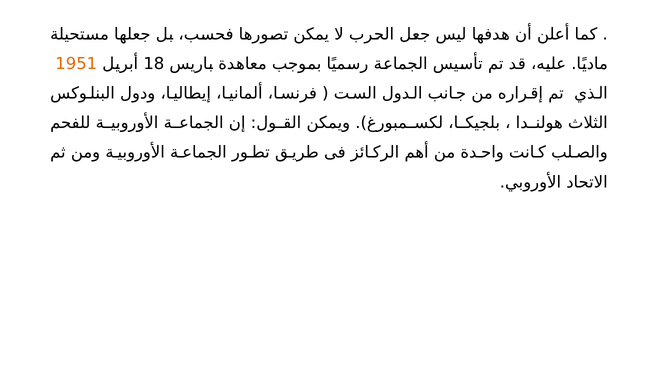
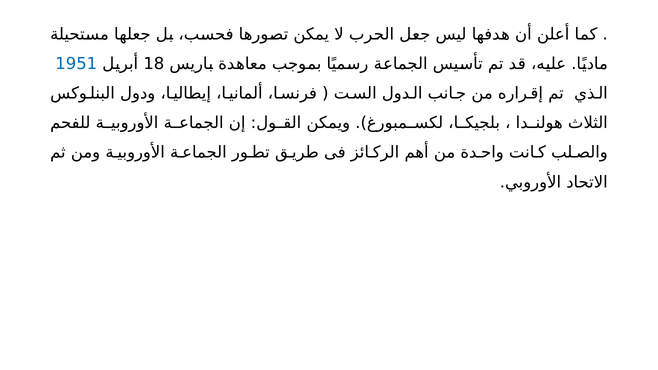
1951 colour: orange -> blue (76, 64)
